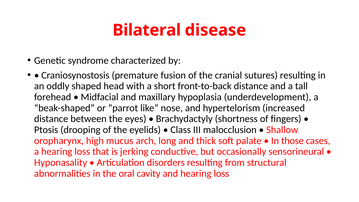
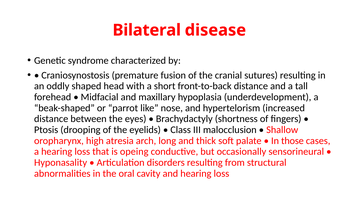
mucus: mucus -> atresia (120, 141)
jerking: jerking -> opeing (134, 152)
